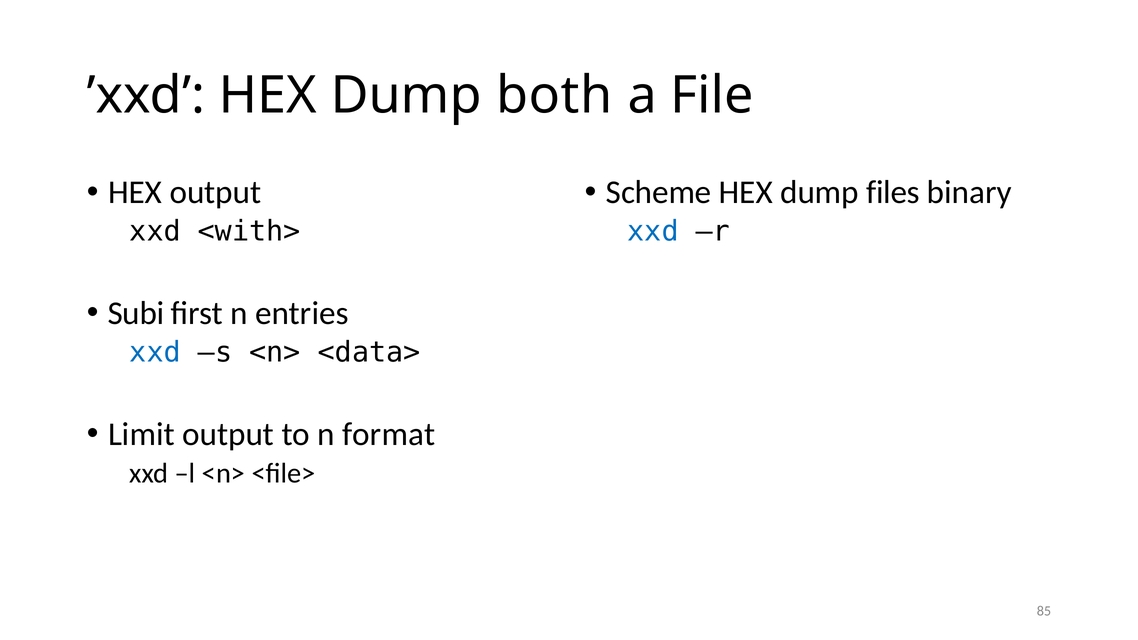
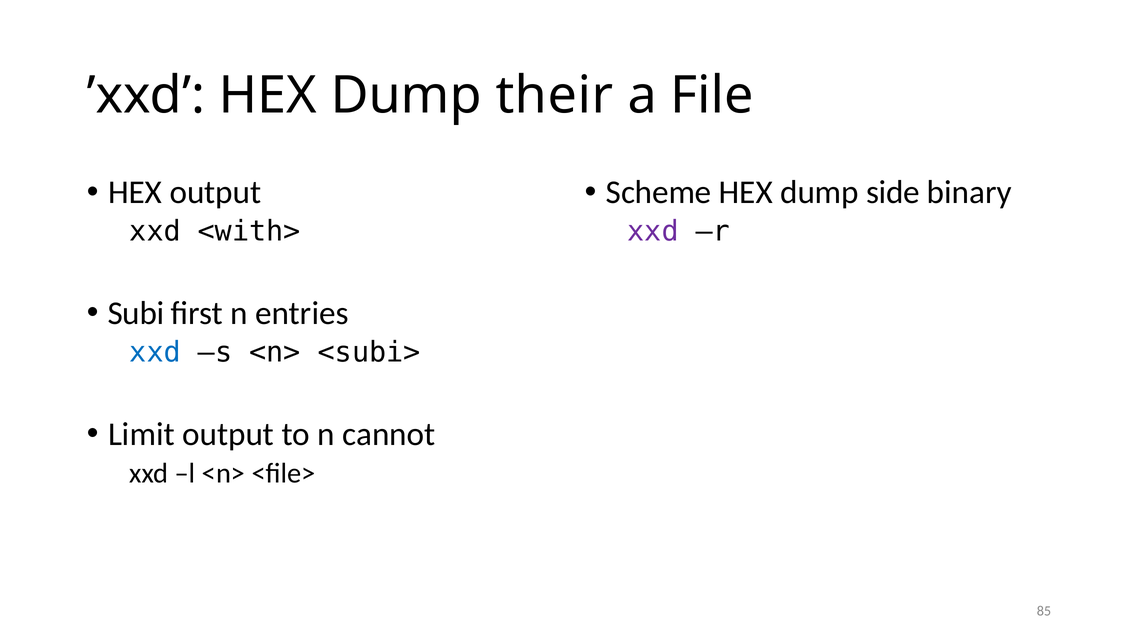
both: both -> their (554, 96)
files: files -> side (893, 192)
xxd colour: blue -> purple (653, 232)
<data>: <data> -> <subi> (369, 353)
format: format -> cannot (389, 434)
